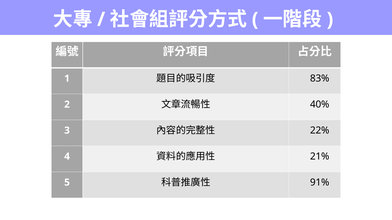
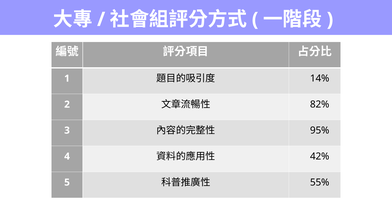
83%: 83% -> 14% (320, 79)
40%: 40% -> 82% (320, 105)
22%: 22% -> 95% (320, 131)
21%: 21% -> 42% (320, 157)
91%: 91% -> 55% (320, 183)
